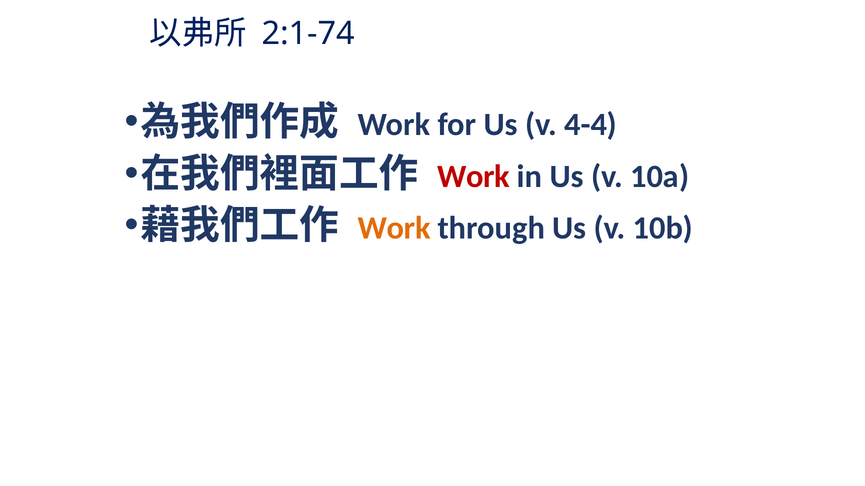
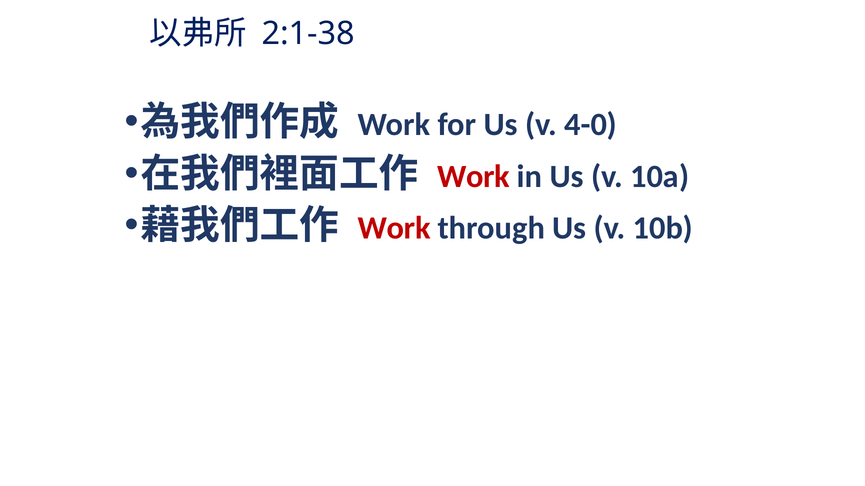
2:1-74: 2:1-74 -> 2:1-38 (308, 34)
4-4: 4-4 -> 4-0 (591, 125)
Work colour: orange -> red (394, 229)
